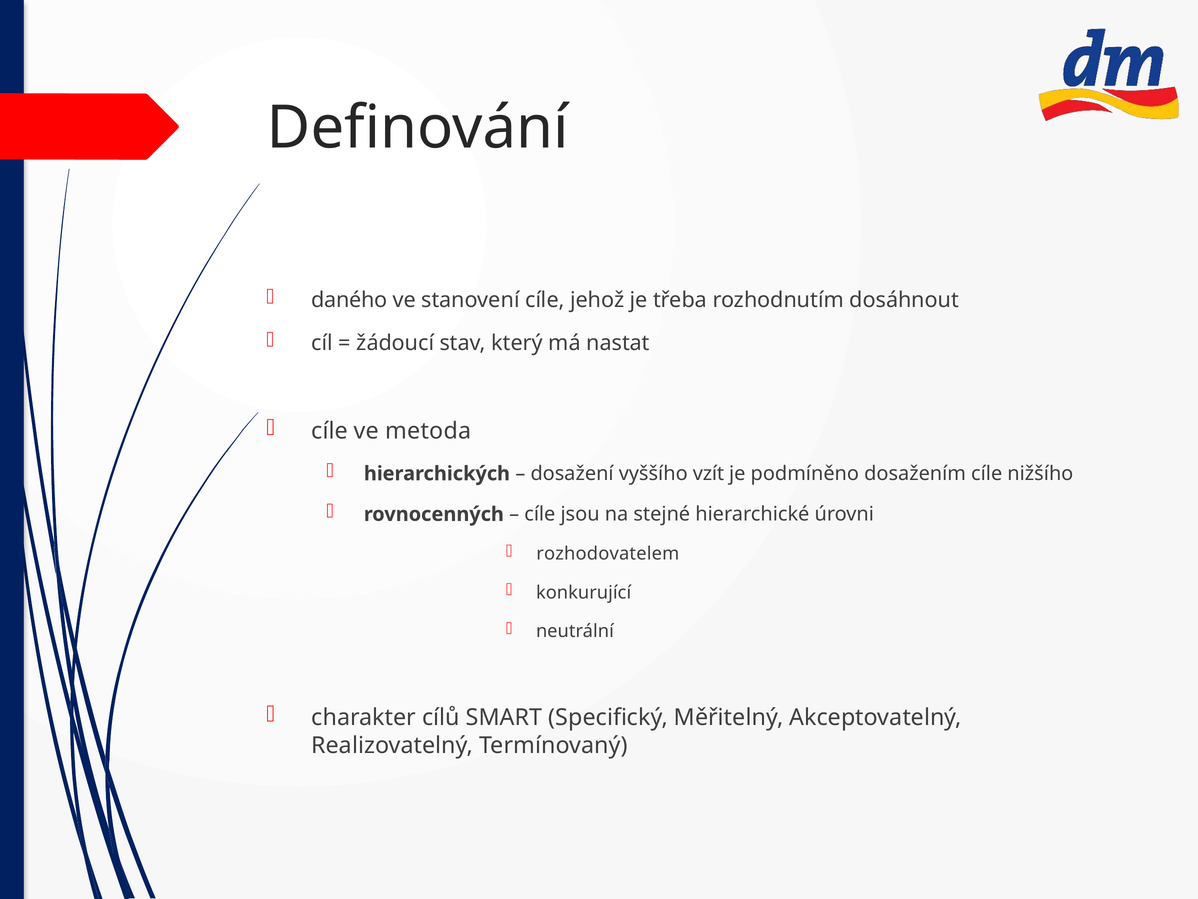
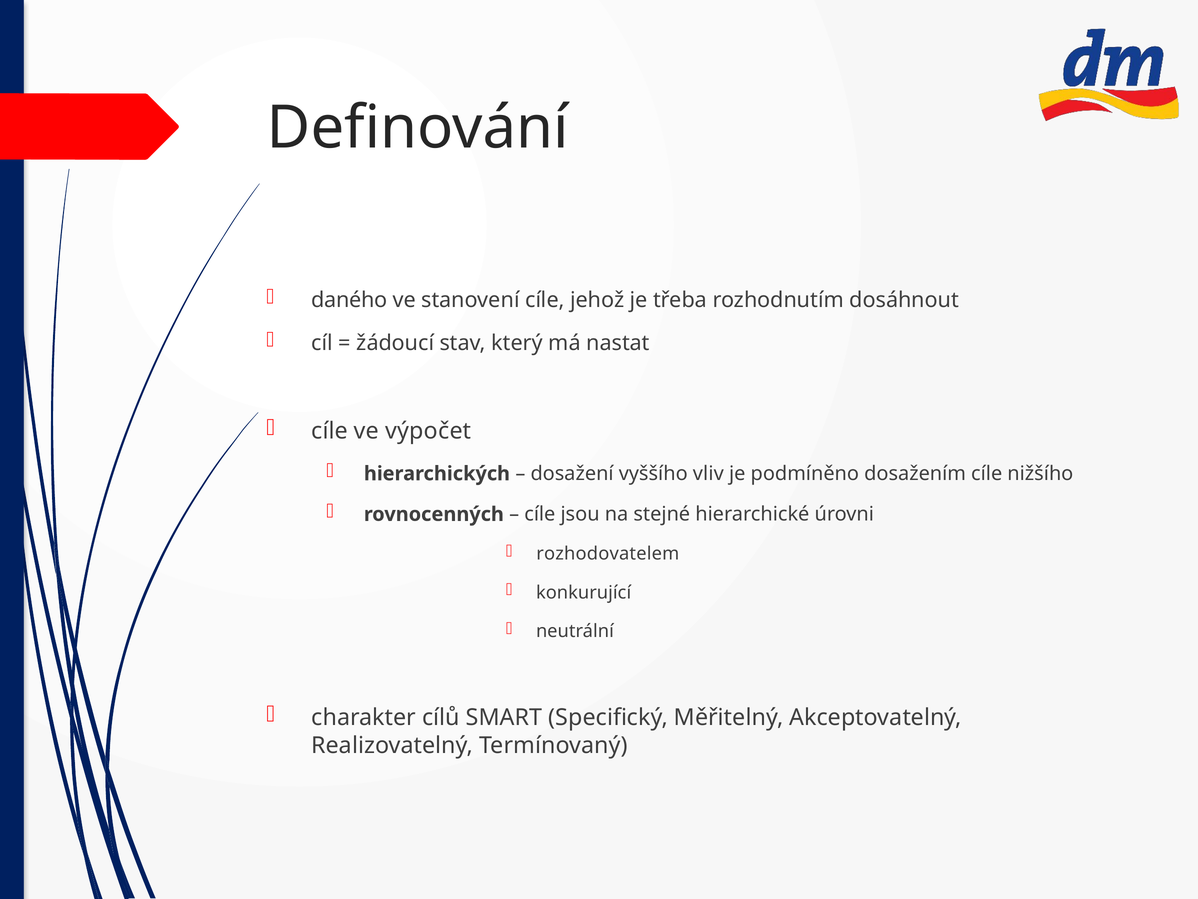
metoda: metoda -> výpočet (428, 431)
vzít: vzít -> vliv (708, 473)
